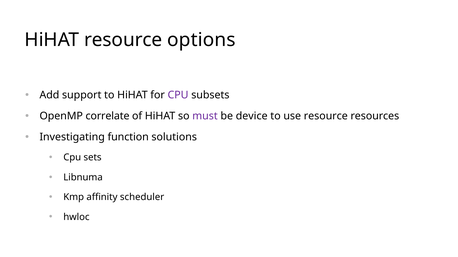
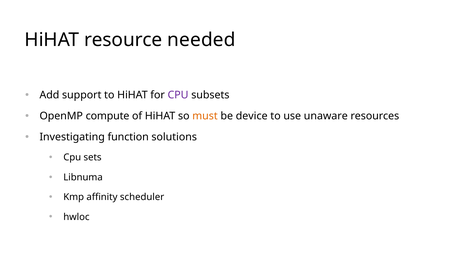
options: options -> needed (201, 40)
correlate: correlate -> compute (108, 116)
must colour: purple -> orange (205, 116)
use resource: resource -> unaware (326, 116)
